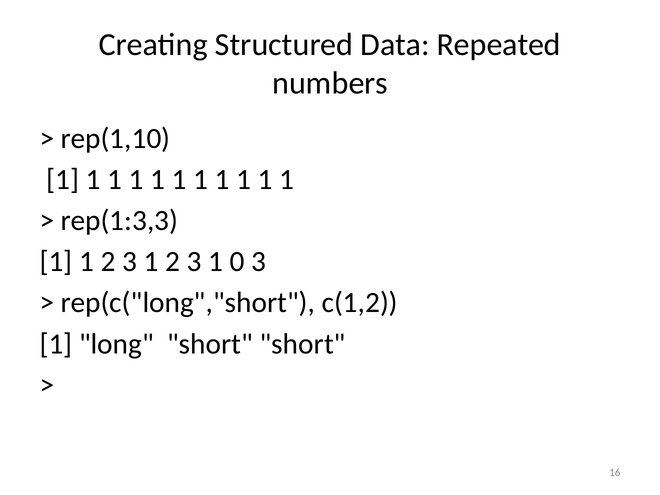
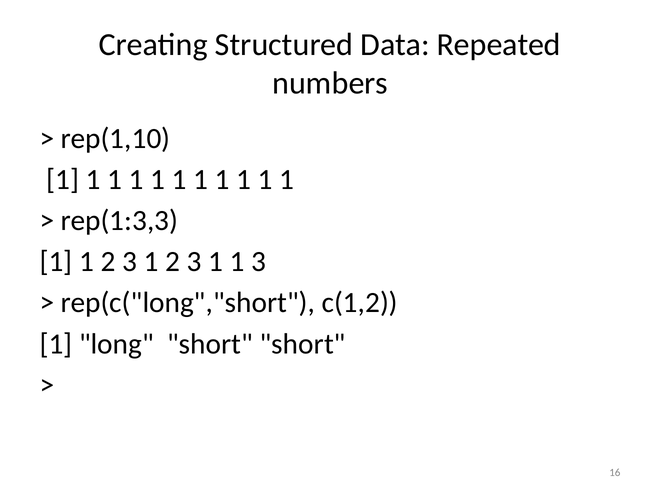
3 1 0: 0 -> 1 (237, 262)
